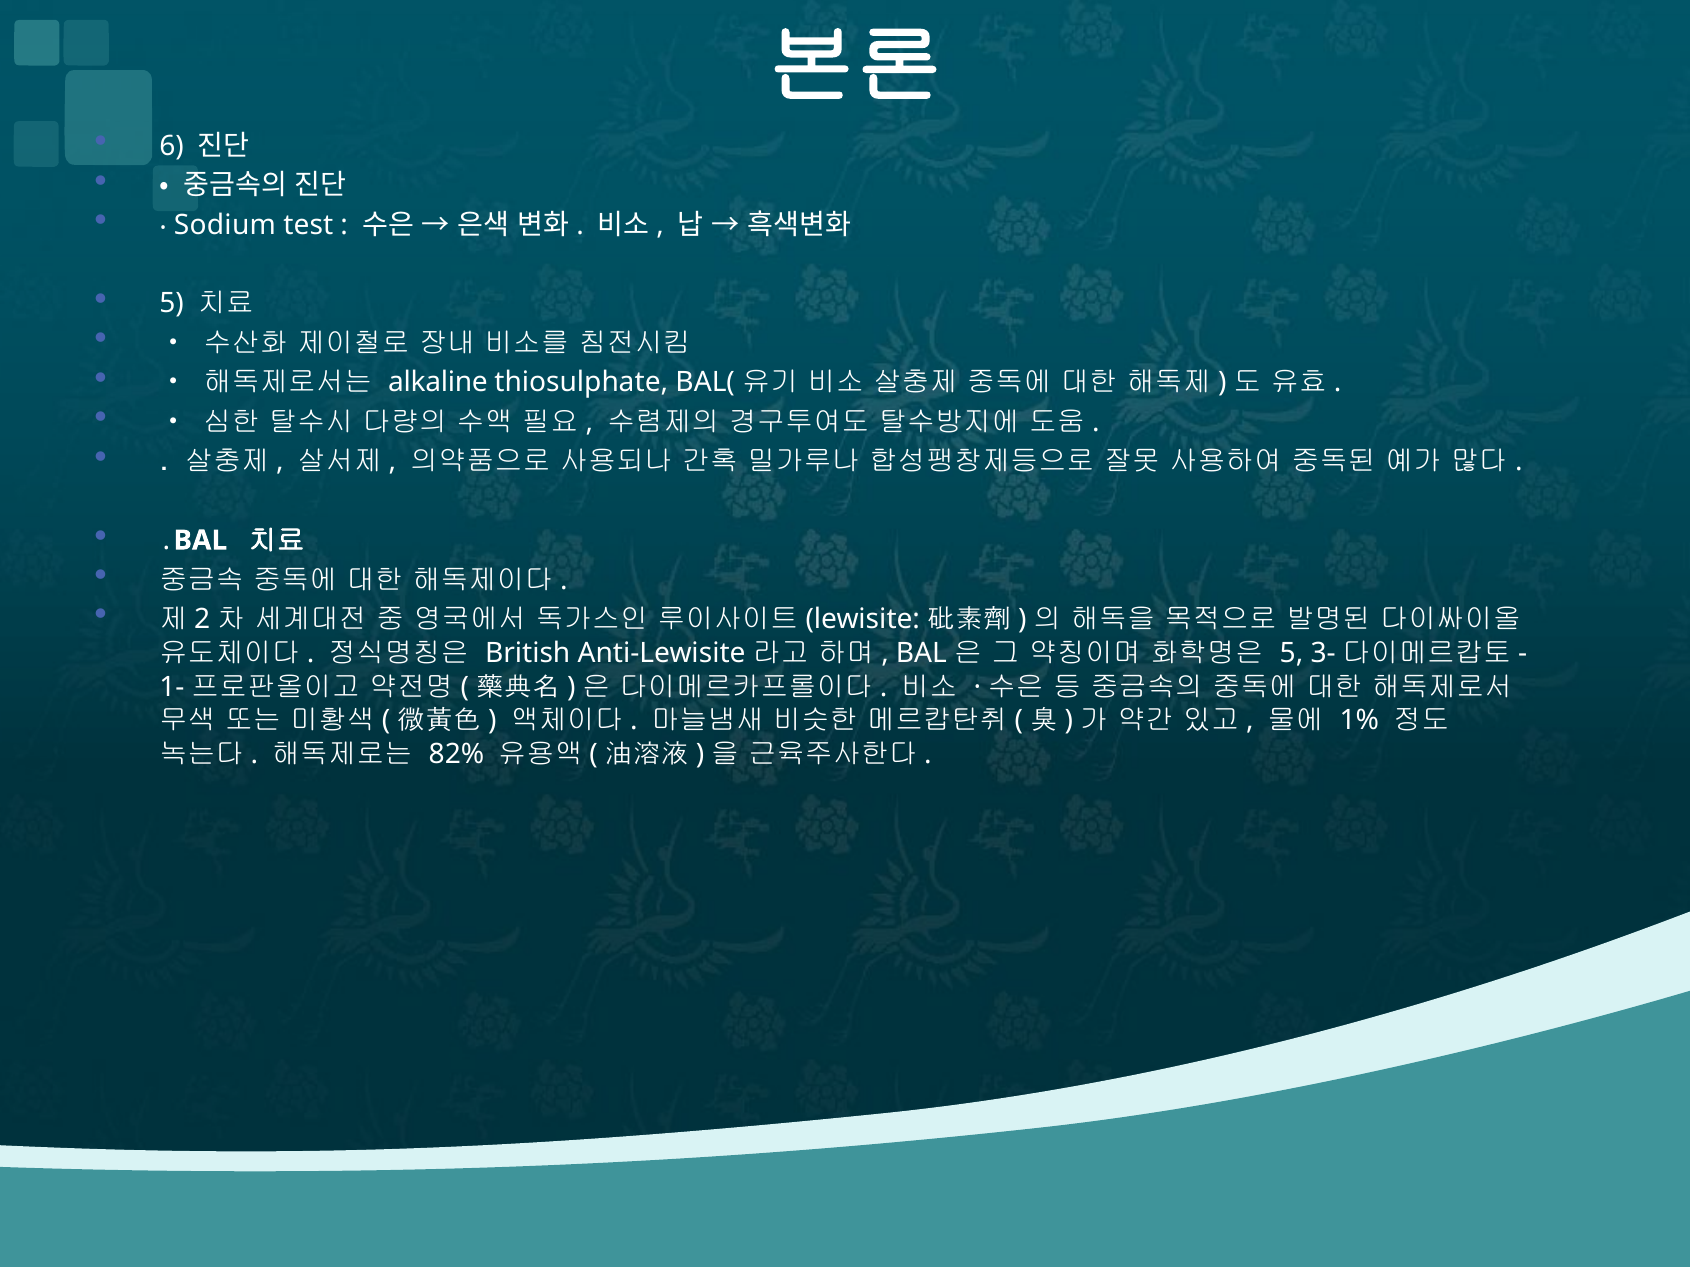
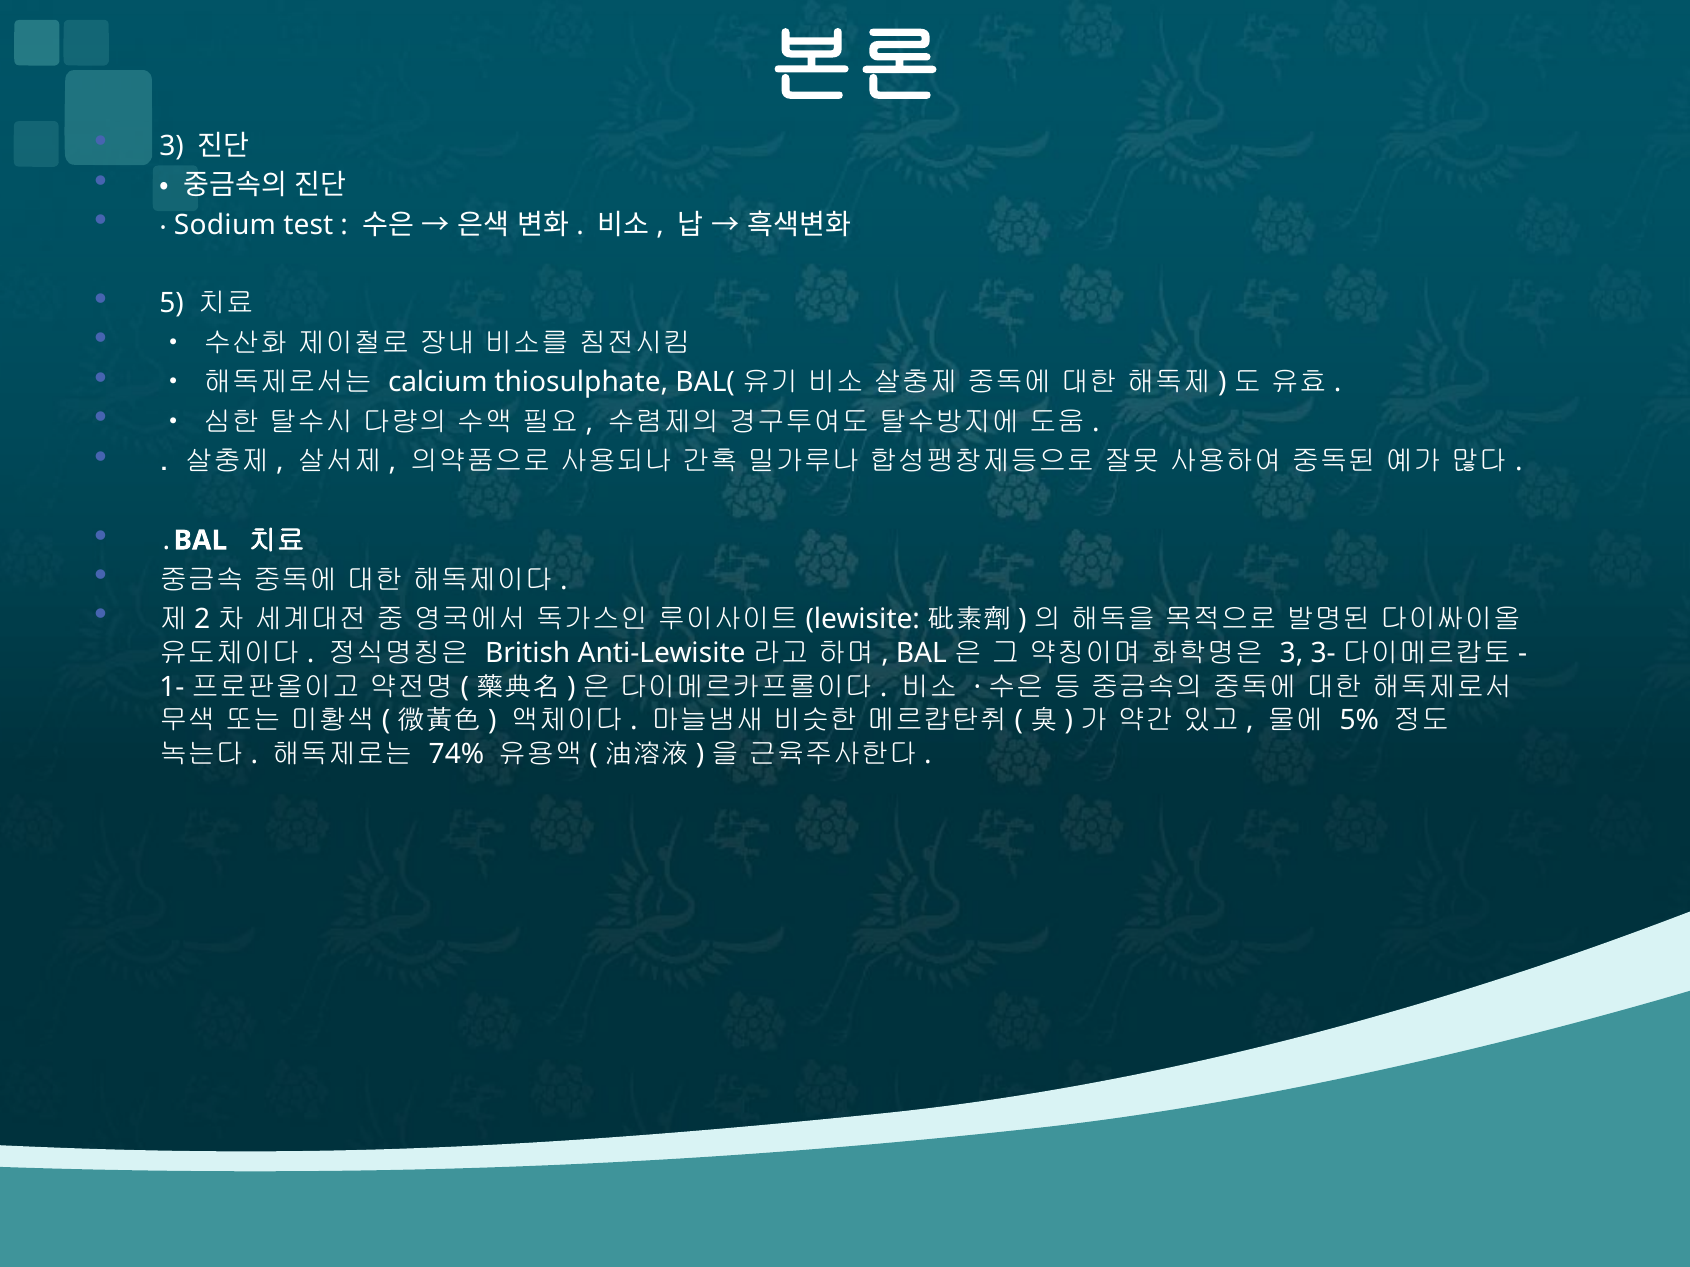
6: 6 -> 3 (172, 146)
alkaline: alkaline -> calcium (438, 383)
5: 5 -> 3 (1292, 653)
1%: 1% -> 5% (1359, 721)
82%: 82% -> 74% (456, 755)
